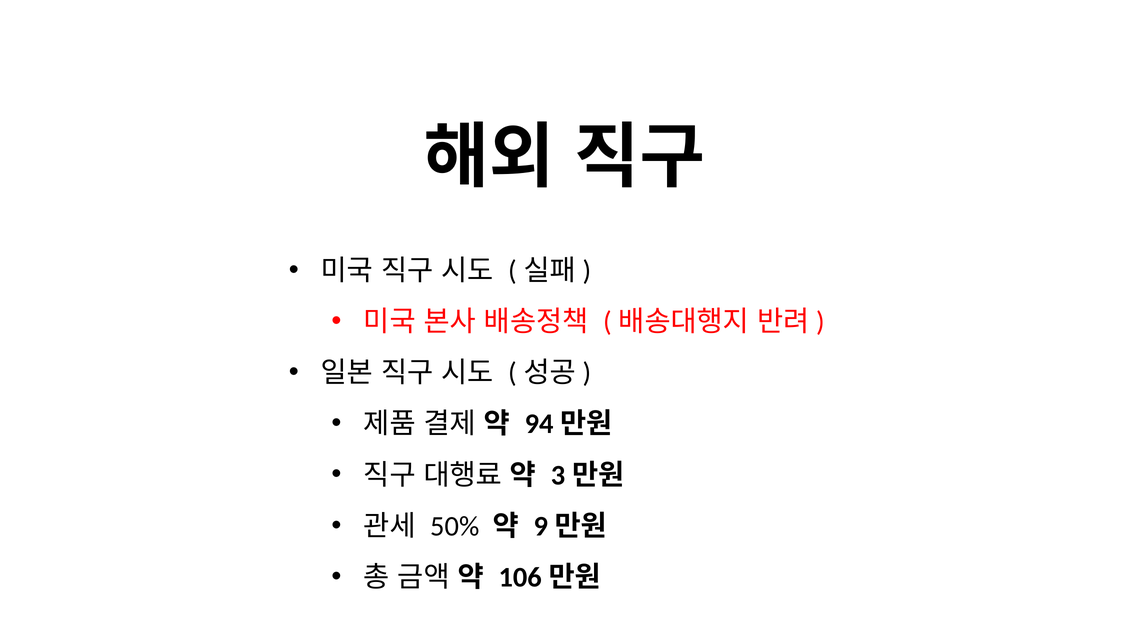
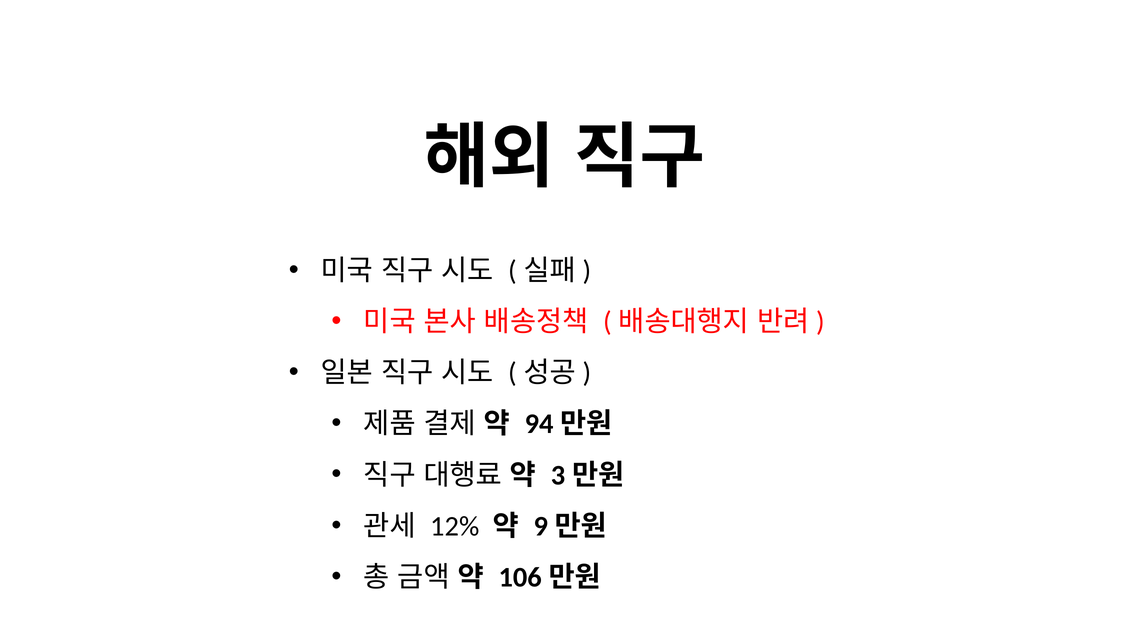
50%: 50% -> 12% (455, 526)
